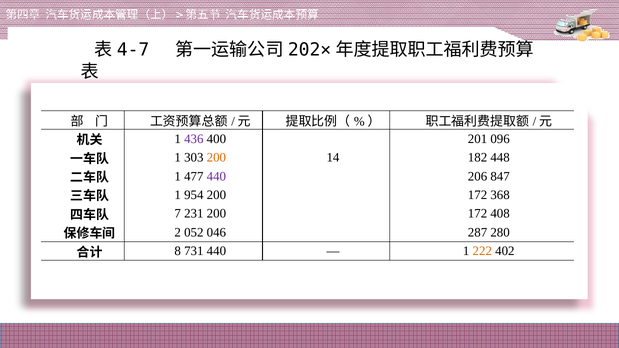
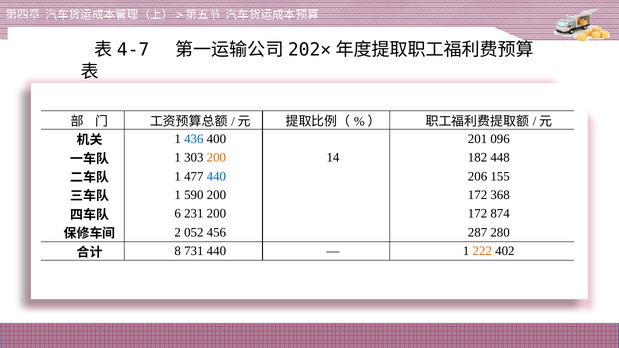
436 colour: purple -> blue (194, 139)
440 colour: purple -> blue (216, 176)
847: 847 -> 155 (500, 176)
954: 954 -> 590 (194, 195)
7: 7 -> 6 (178, 214)
408: 408 -> 874 (500, 214)
046: 046 -> 456 (216, 233)
